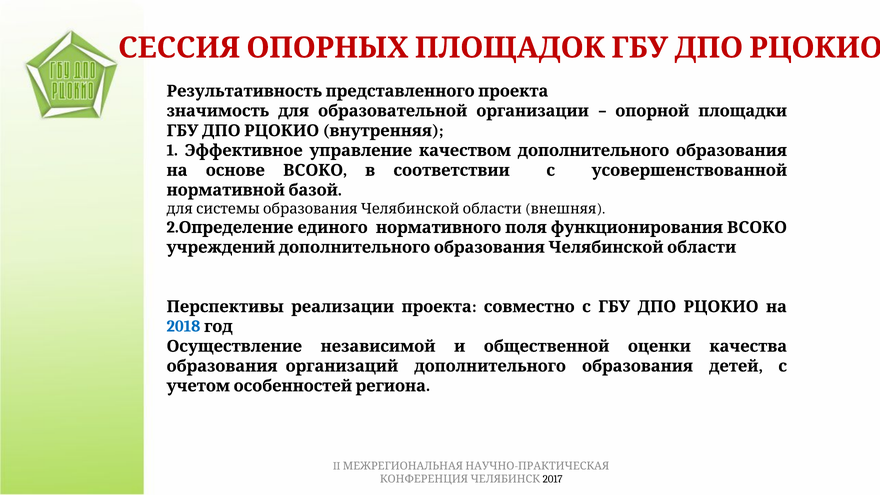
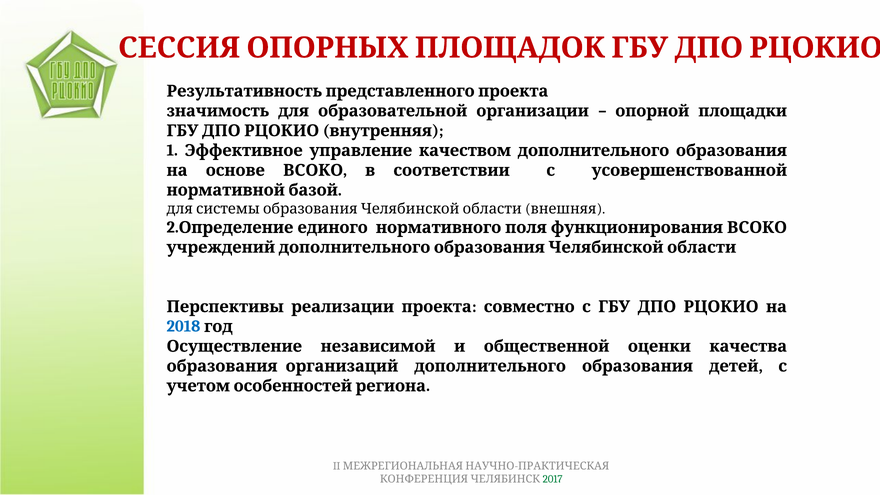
2017 colour: black -> green (553, 479)
